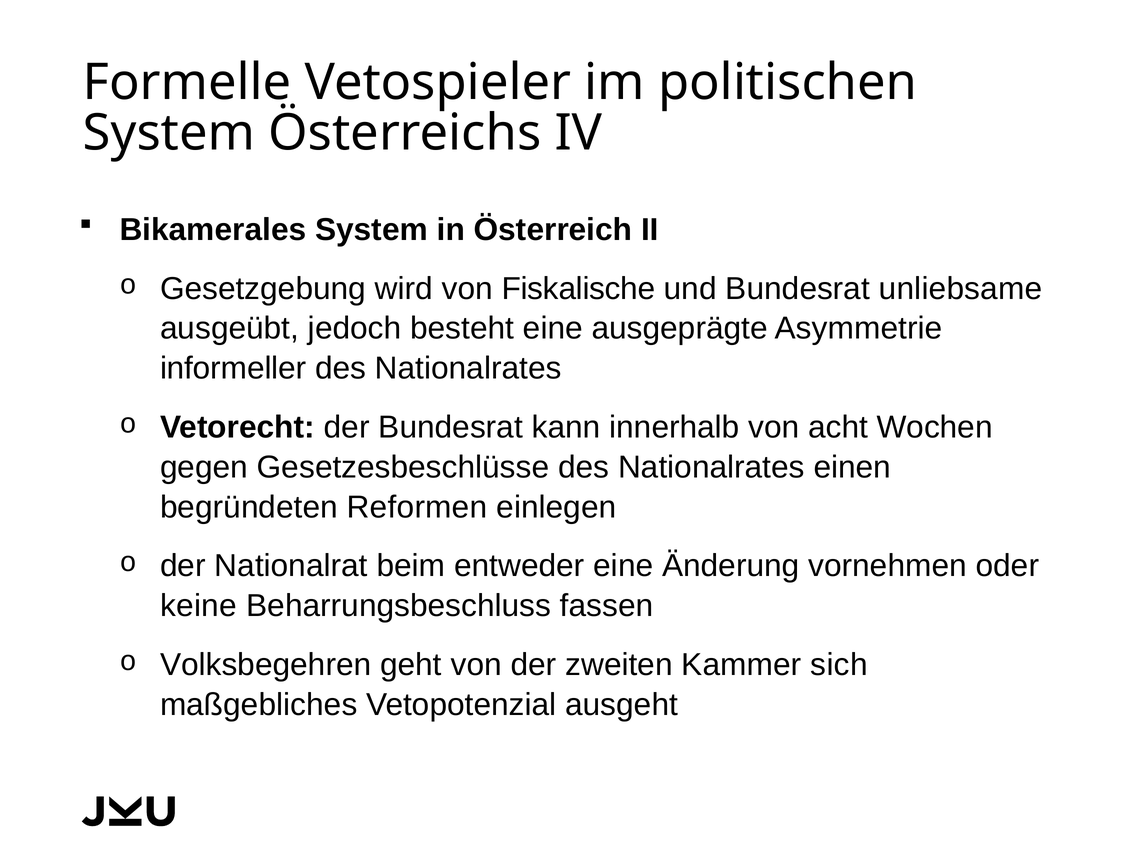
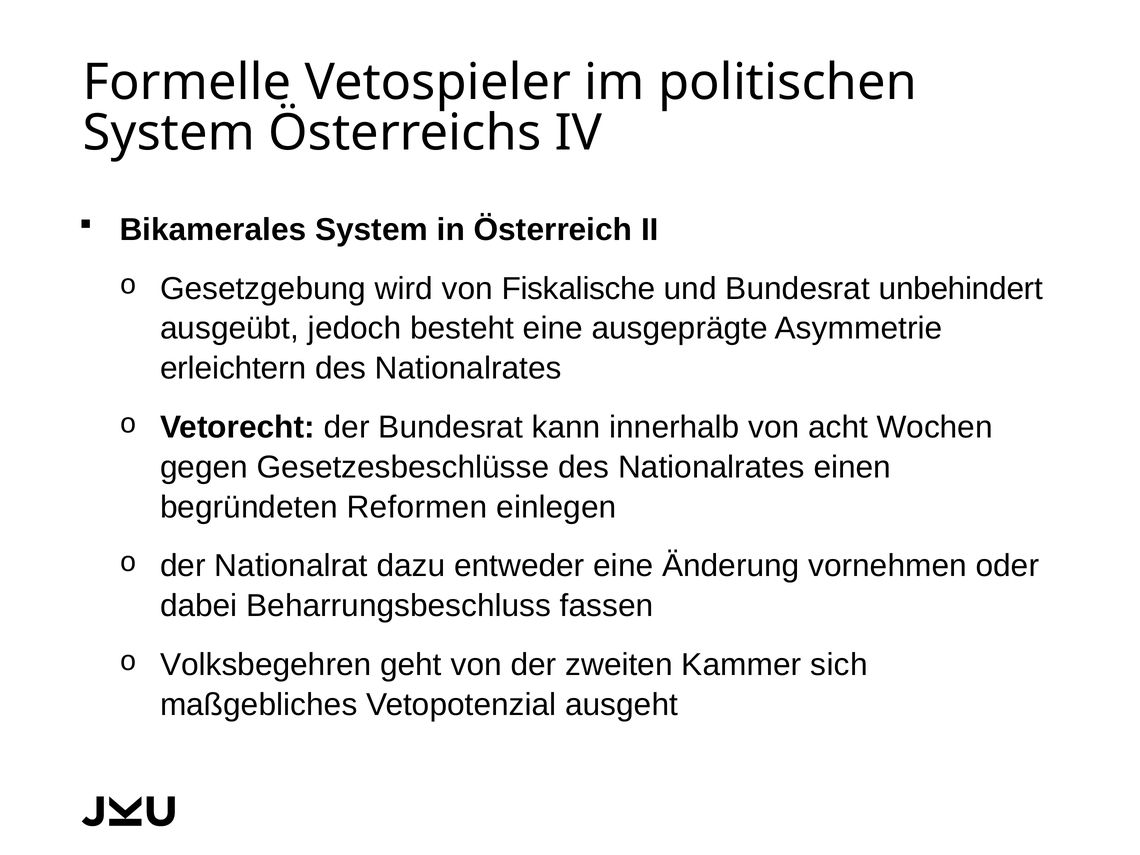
unliebsame: unliebsame -> unbehindert (961, 289)
informeller: informeller -> erleichtern (233, 368)
beim: beim -> dazu (411, 566)
keine: keine -> dabei (199, 606)
